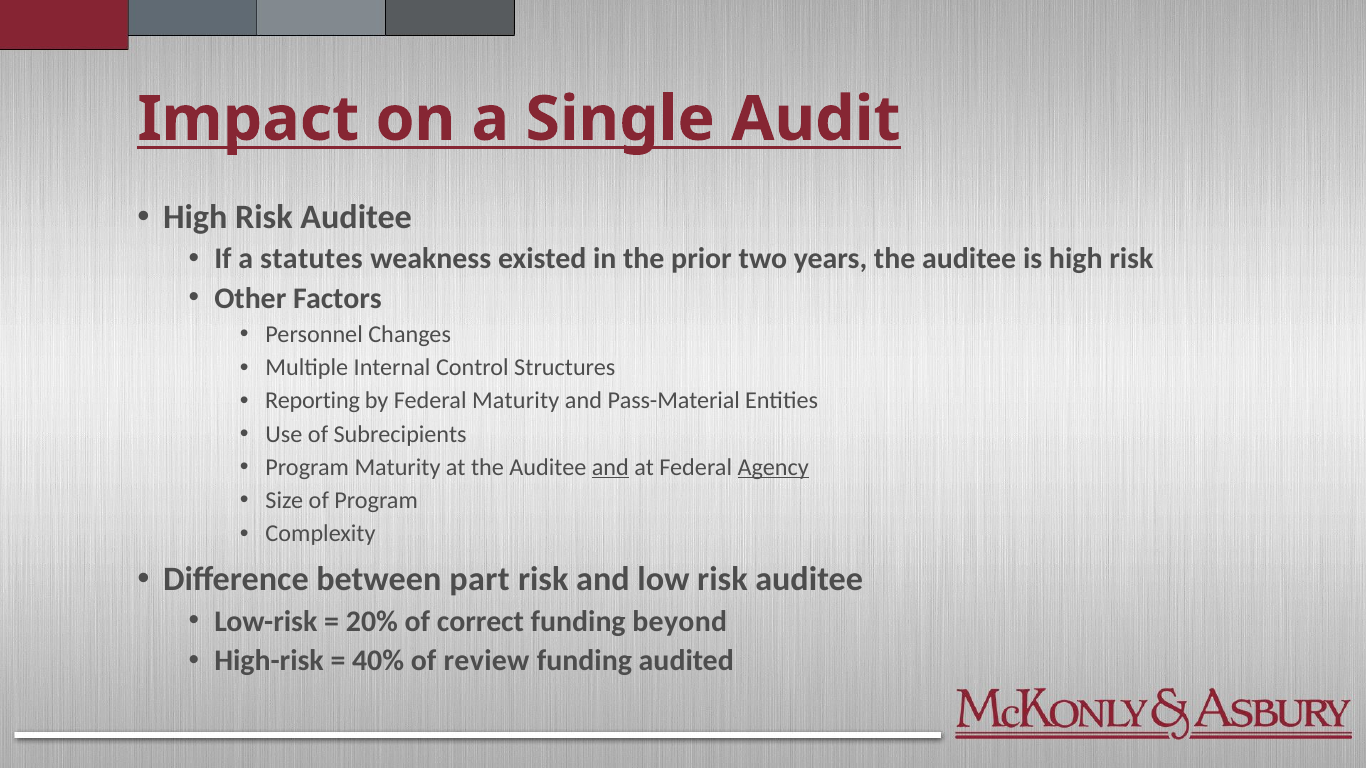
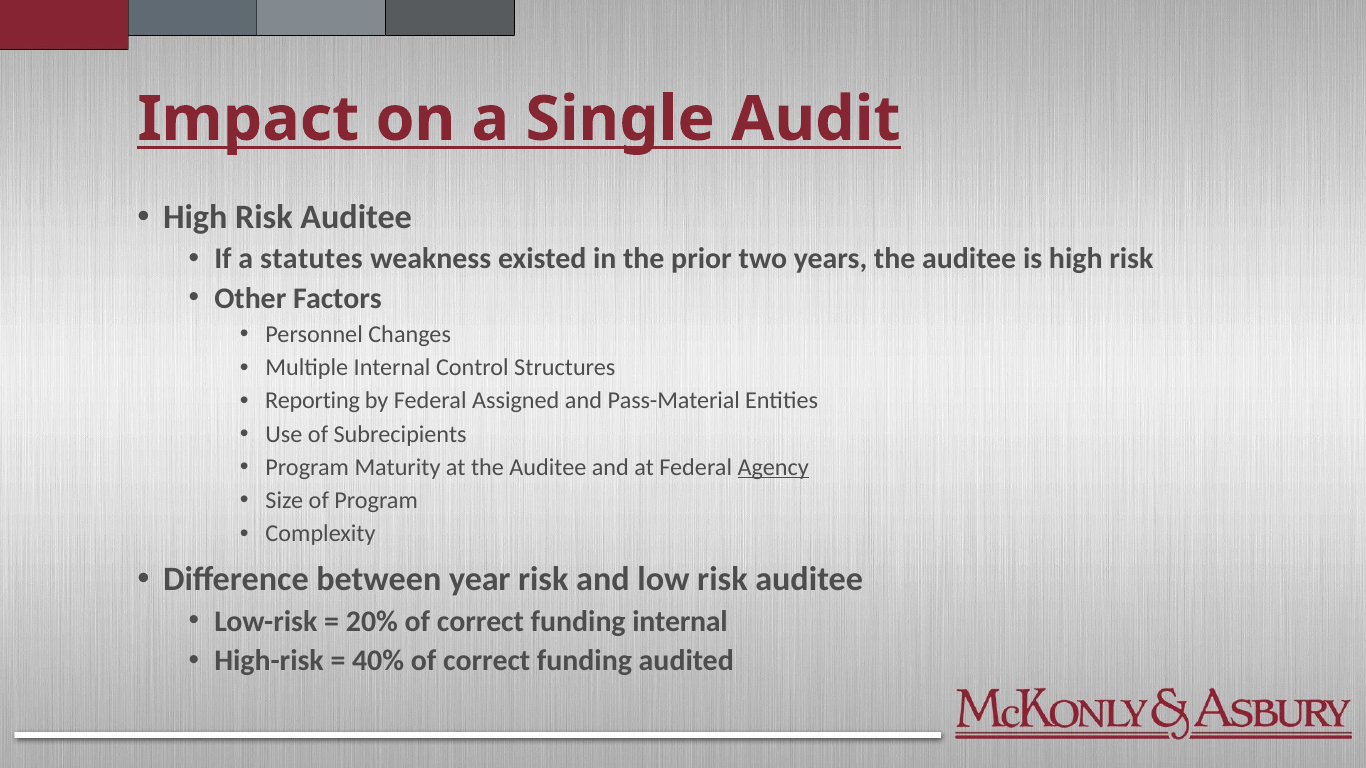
Federal Maturity: Maturity -> Assigned (516, 401)
and underline: present -> none (610, 468)
part: part -> year (480, 580)
funding beyond: beyond -> internal (680, 621)
40% of review: review -> correct (487, 661)
